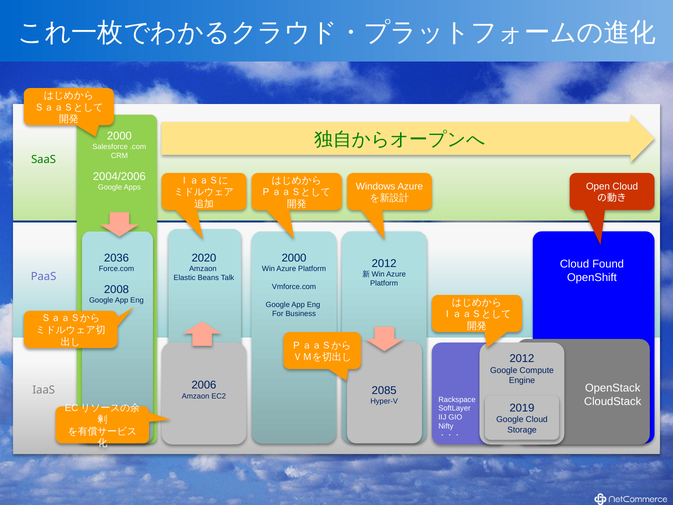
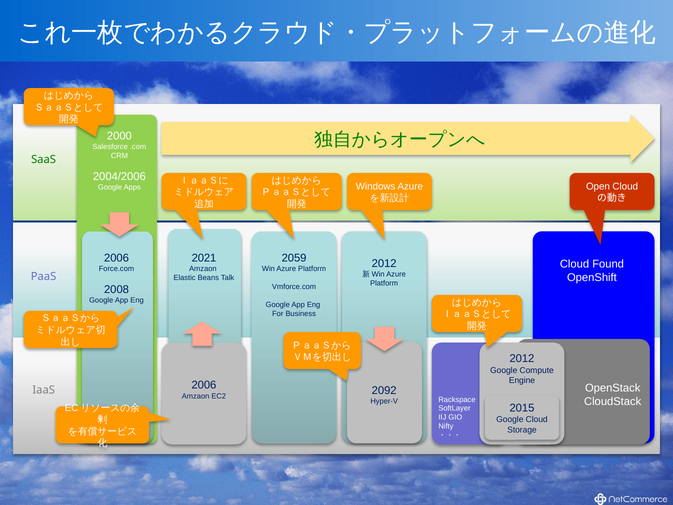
2036: 2036 -> 2006 (117, 258)
2020: 2020 -> 2021 (204, 258)
2000: 2000 -> 2059 (294, 258)
2085: 2085 -> 2092 (384, 390)
2019: 2019 -> 2015 (522, 408)
